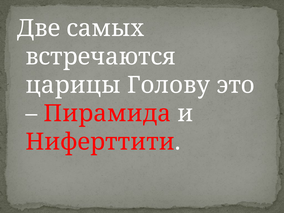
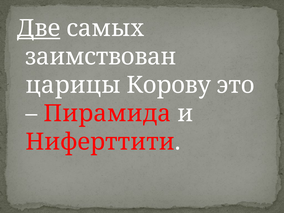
Две underline: none -> present (39, 28)
встречаются: встречаются -> заимствован (101, 57)
Голову: Голову -> Корову (169, 85)
